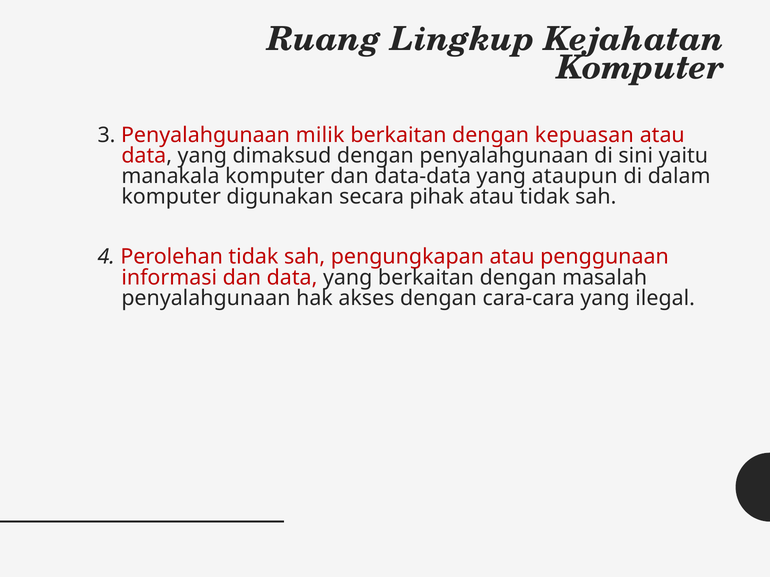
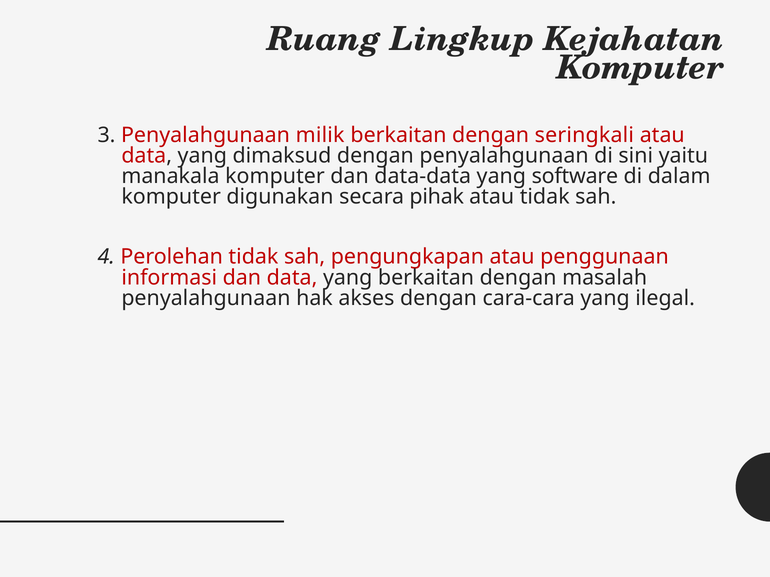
kepuasan: kepuasan -> seringkali (584, 135)
ataupun: ataupun -> software (575, 176)
